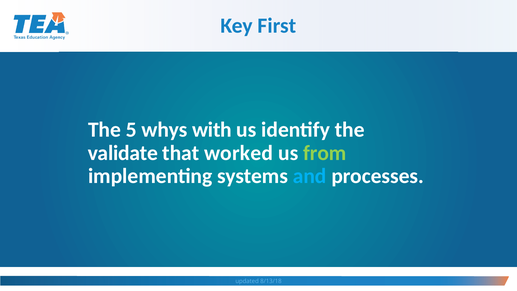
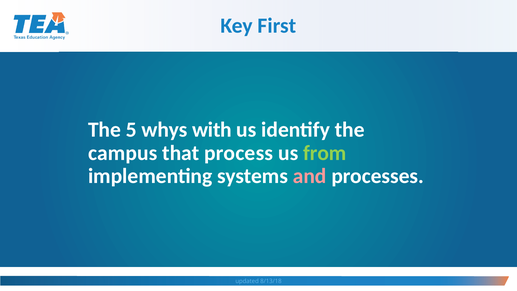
validate: validate -> campus (123, 153)
worked: worked -> process (239, 153)
and colour: light blue -> pink (310, 176)
